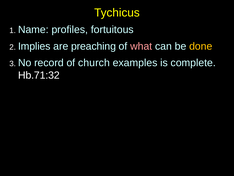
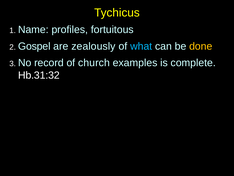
Implies: Implies -> Gospel (34, 46)
preaching: preaching -> zealously (93, 46)
what colour: pink -> light blue (141, 46)
Hb.71:32: Hb.71:32 -> Hb.31:32 (39, 75)
